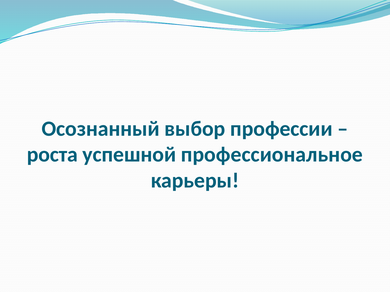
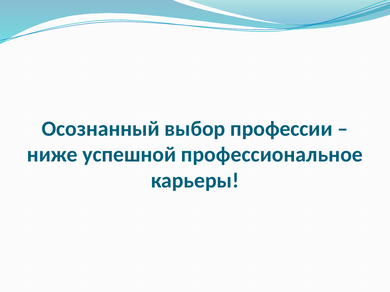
роста: роста -> ниже (52, 155)
